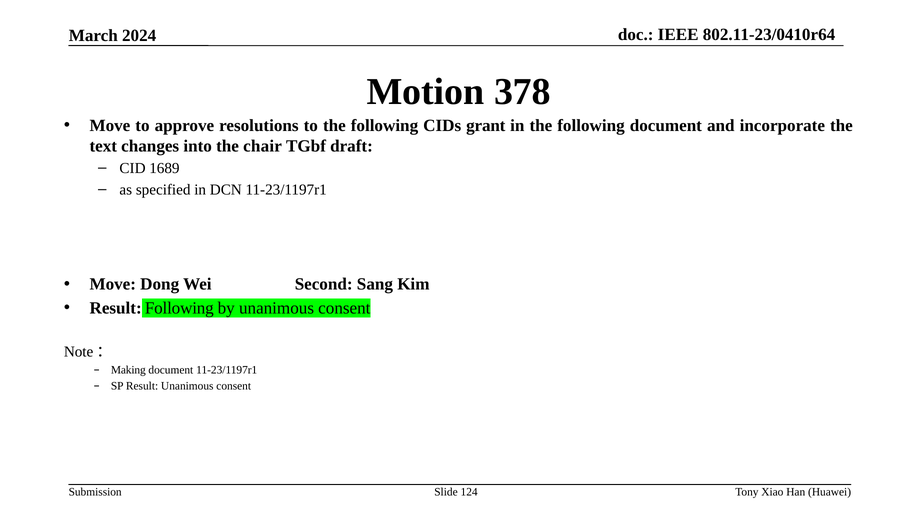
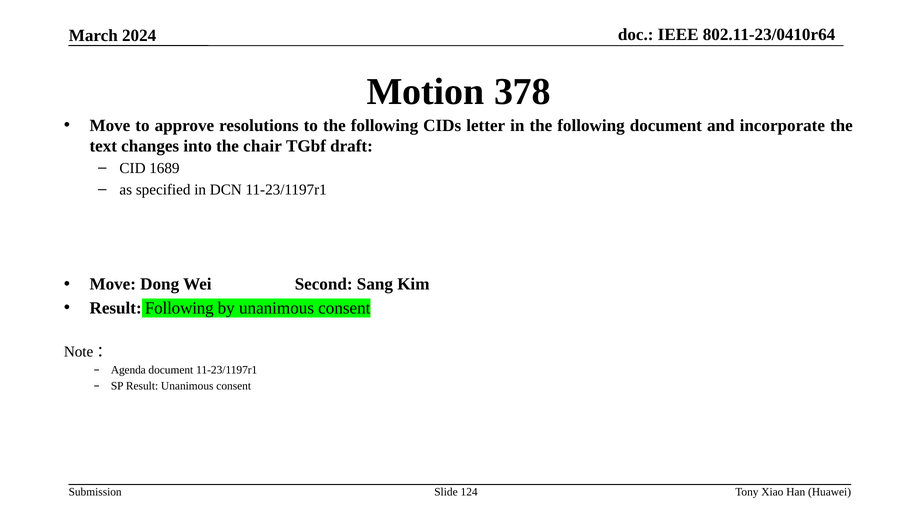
grant: grant -> letter (486, 125)
Making: Making -> Agenda (128, 370)
